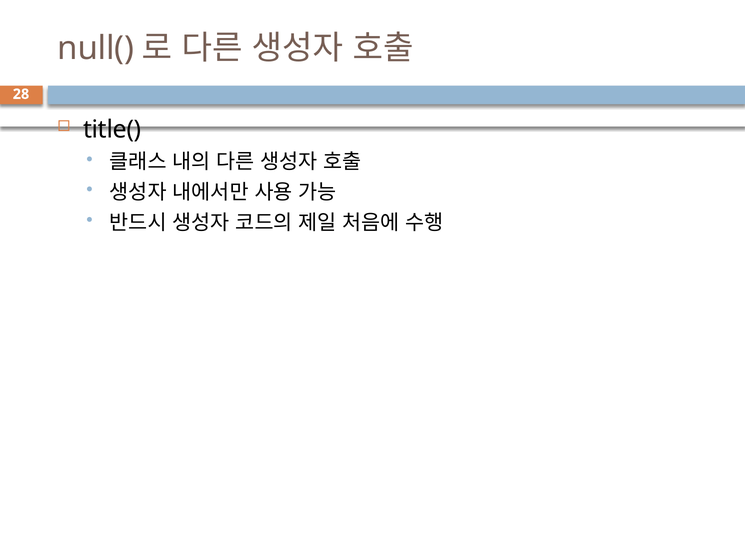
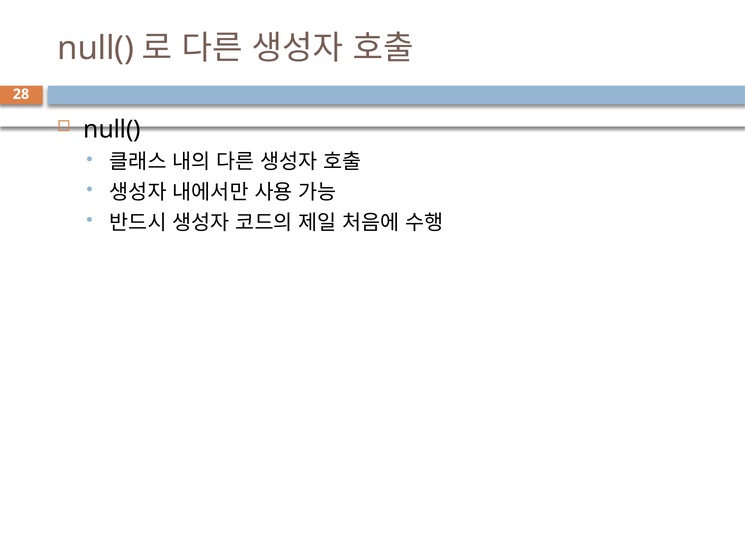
title(: title( -> null( (112, 130)
